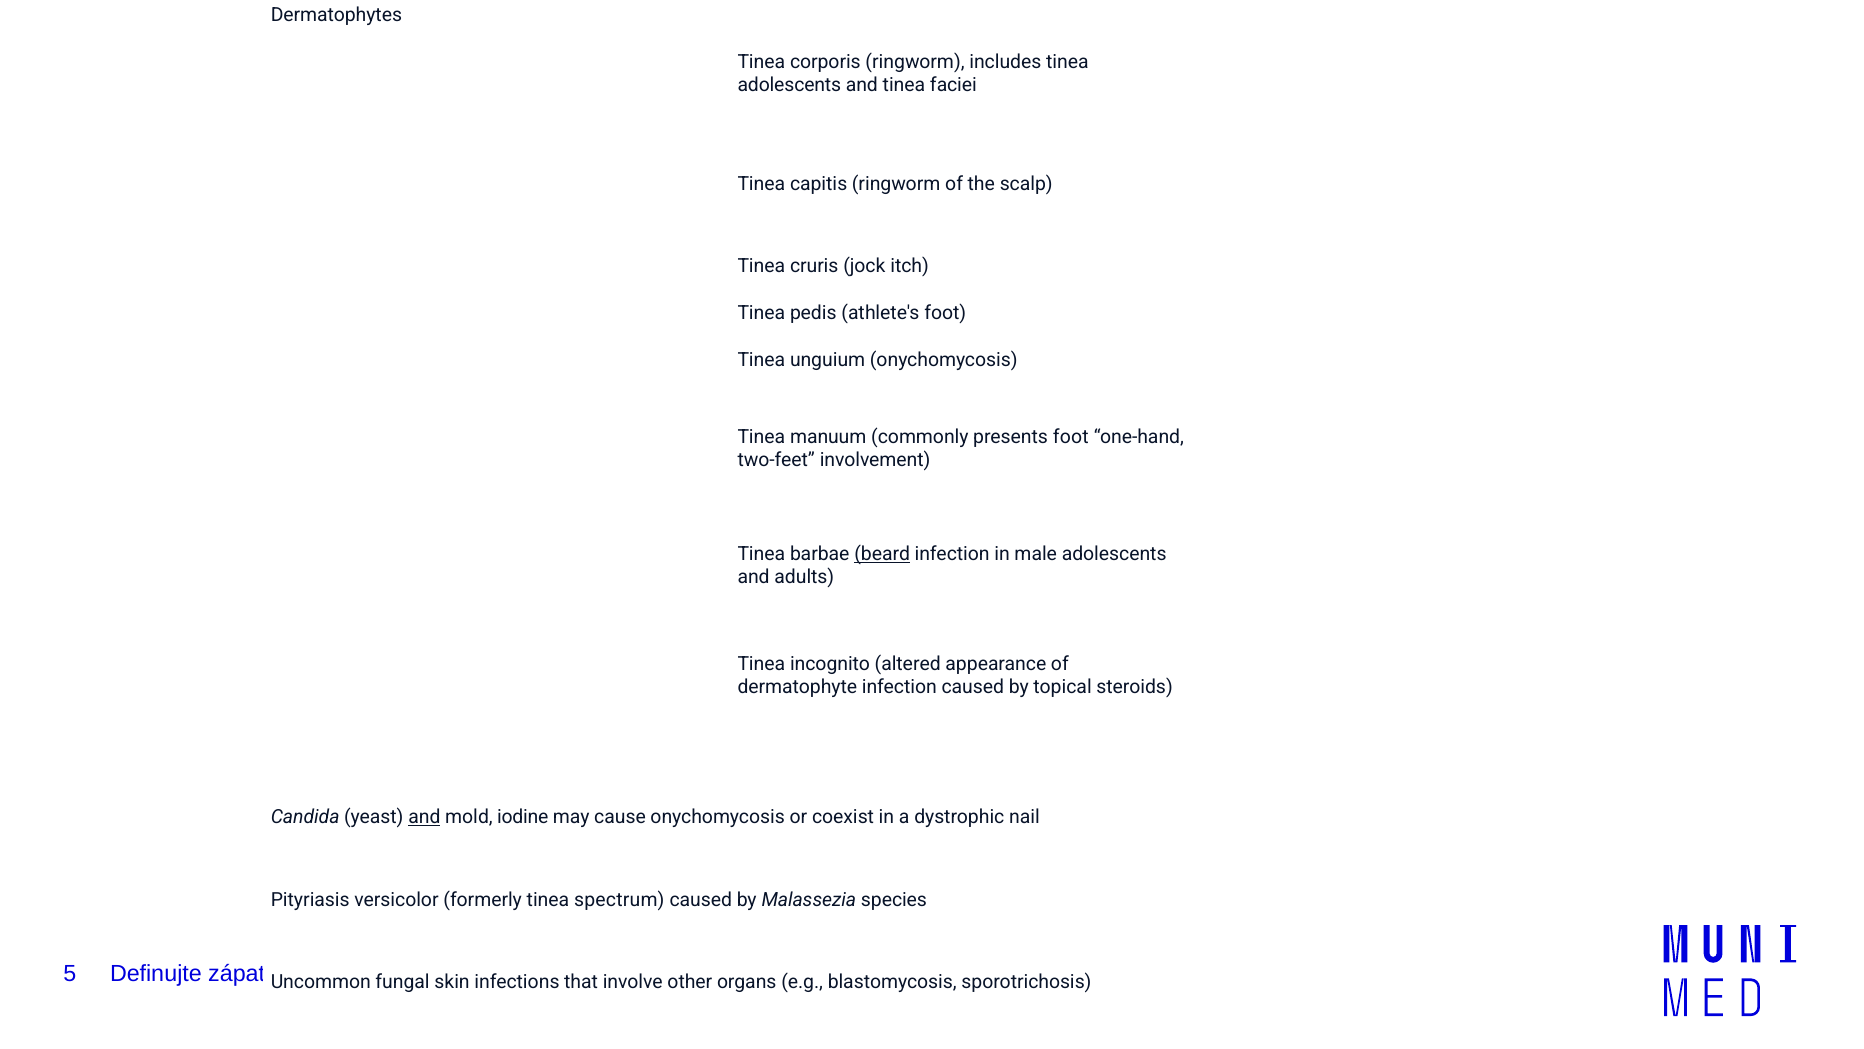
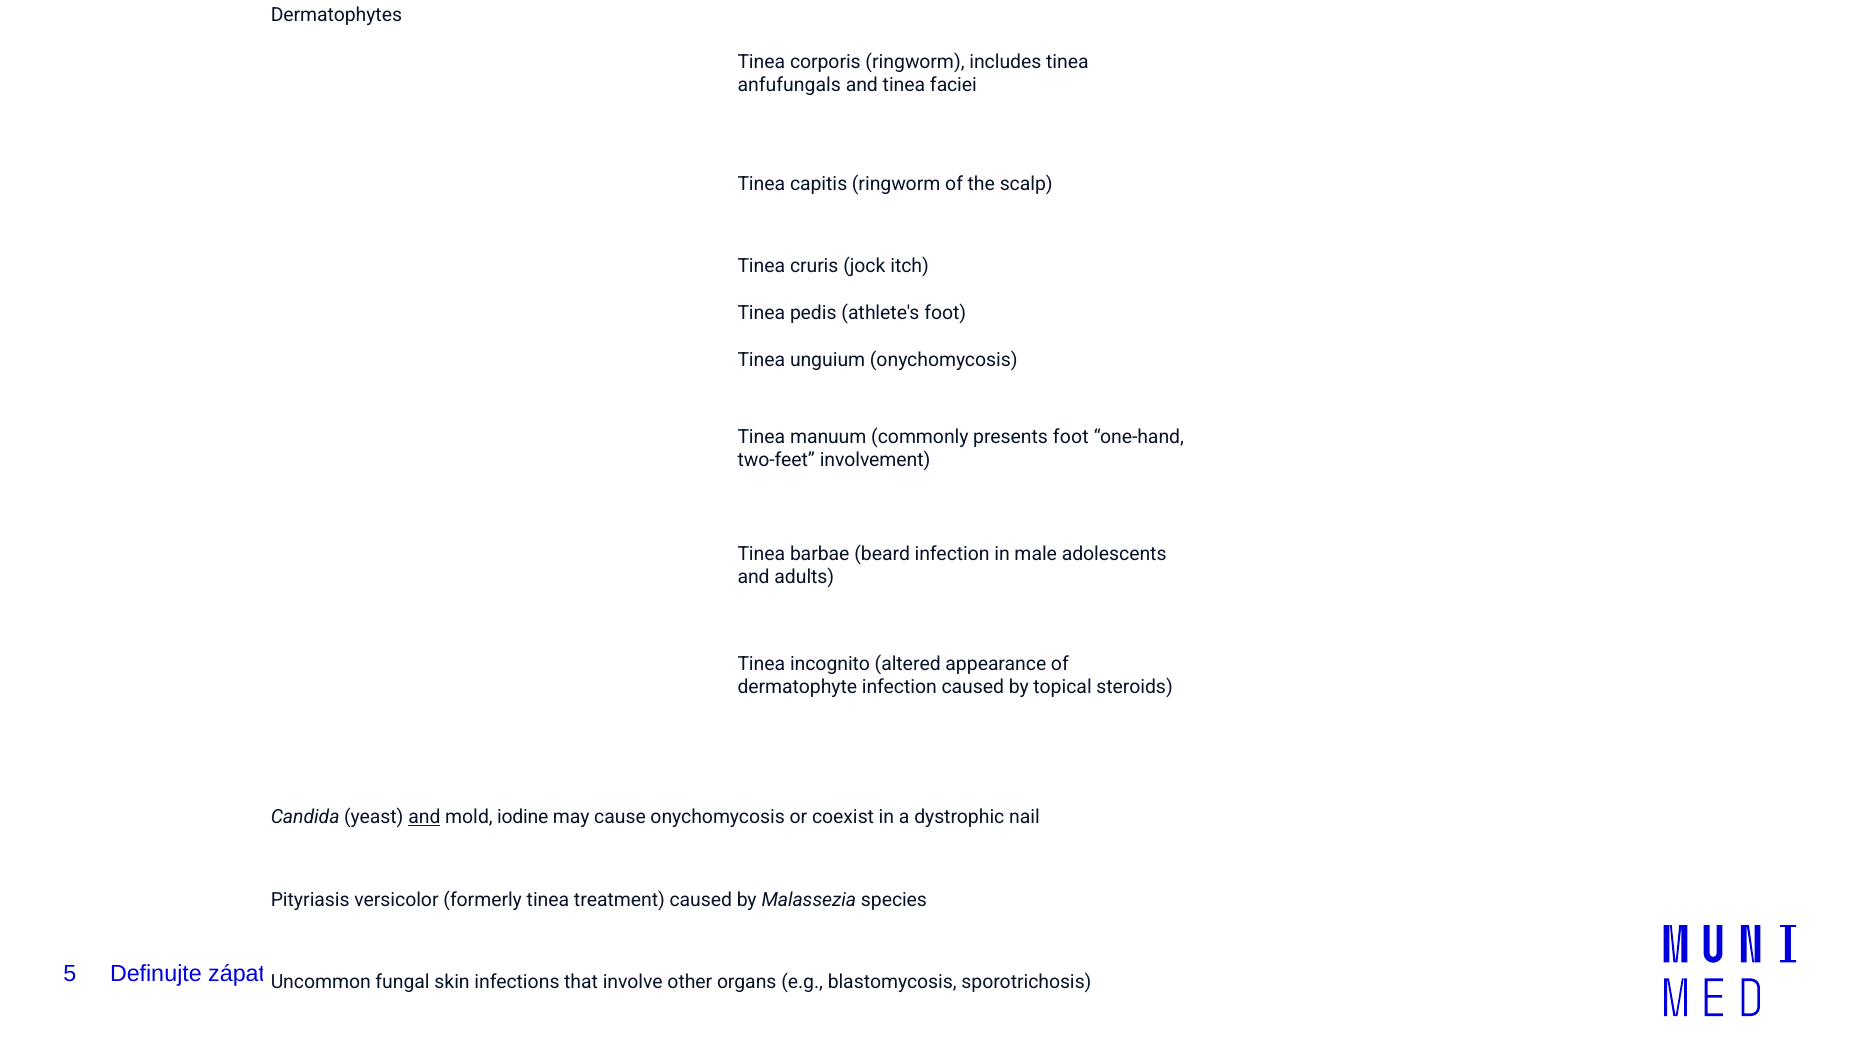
adolescents: adolescents -> anfufungals (789, 85)
beard underline: present -> none (882, 554)
spectrum: spectrum -> treatment (619, 899)
